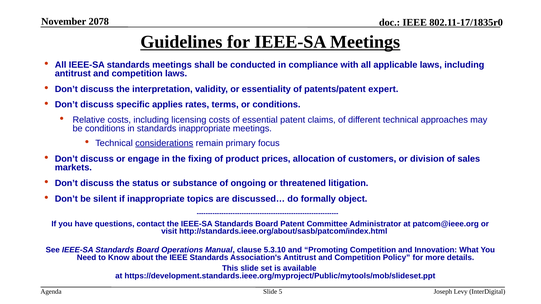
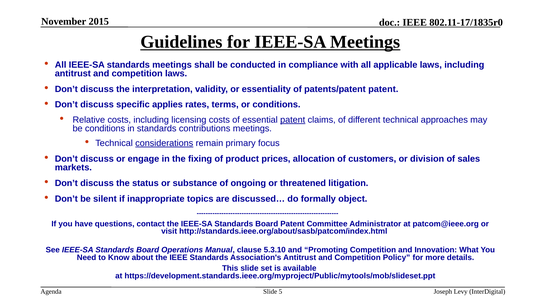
2078: 2078 -> 2015 (99, 22)
patents/patent expert: expert -> patent (383, 89)
patent underline: none -> present (293, 120)
standards inappropriate: inappropriate -> contributions (205, 129)
